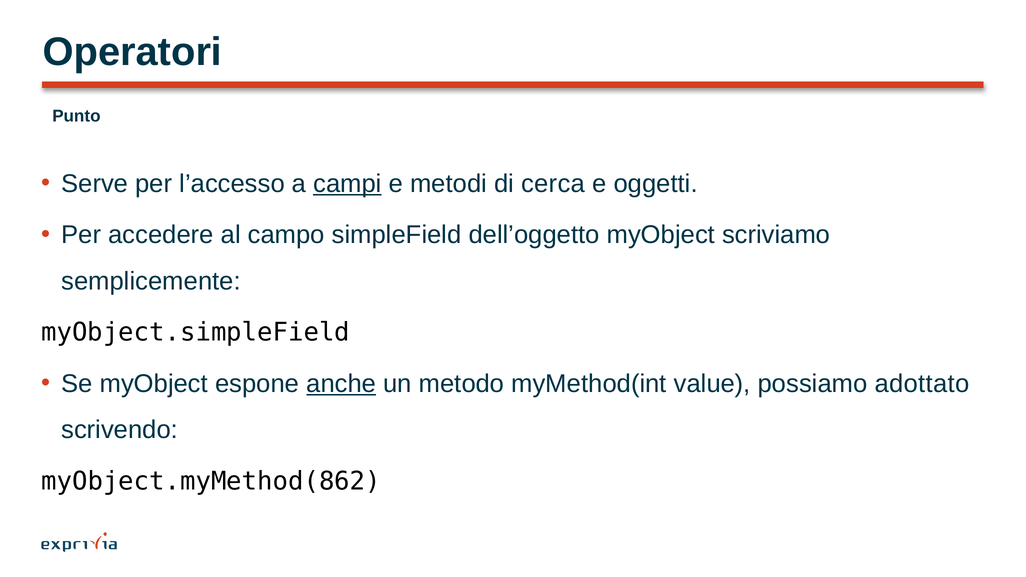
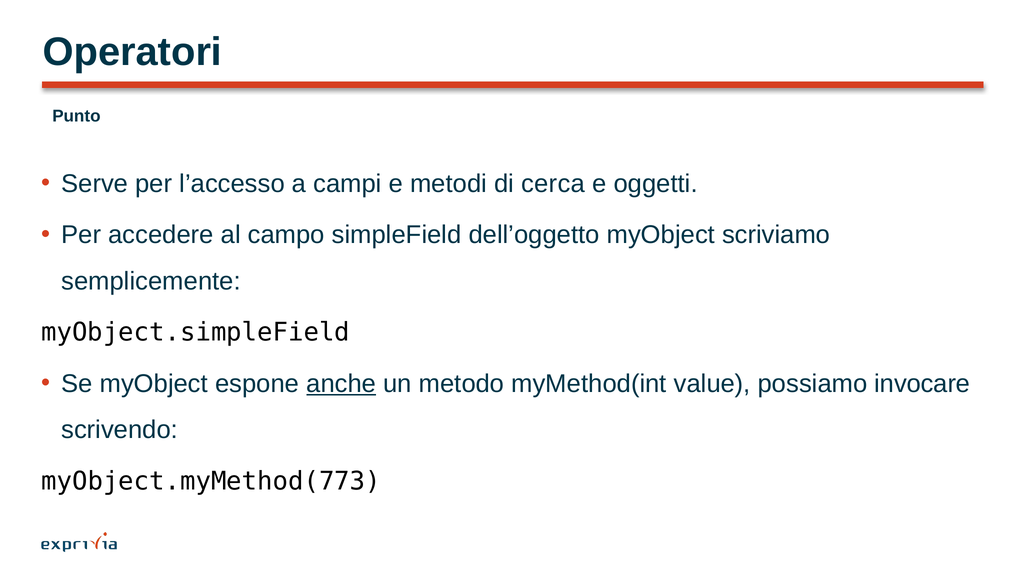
campi underline: present -> none (347, 184)
adottato: adottato -> invocare (922, 384)
myObject.myMethod(862: myObject.myMethod(862 -> myObject.myMethod(773 (211, 481)
